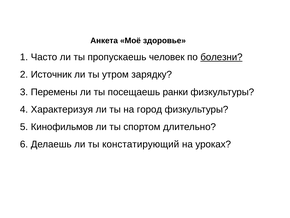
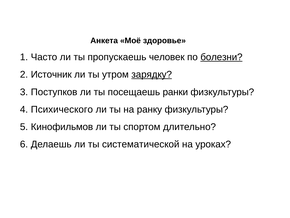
зарядку underline: none -> present (152, 74)
Перемены: Перемены -> Поступков (54, 92)
Характеризуя: Характеризуя -> Психического (62, 109)
город: город -> ранку (149, 109)
констатирующий: констатирующий -> систематической (141, 144)
